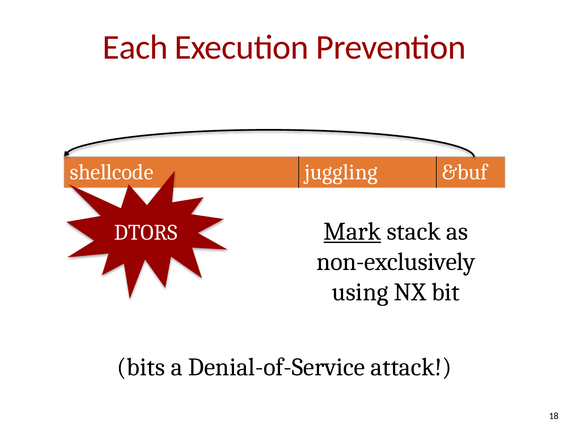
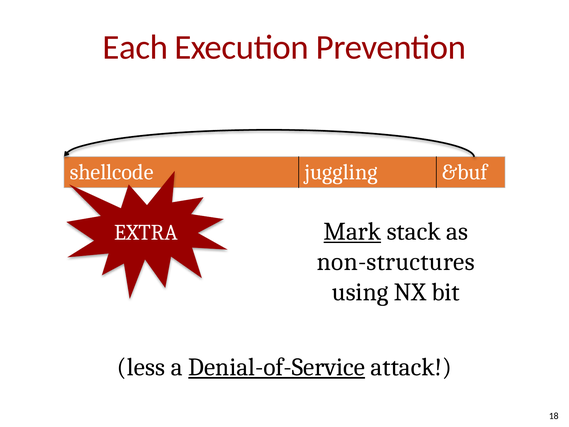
DTORS: DTORS -> EXTRA (146, 232)
non-exclusively: non-exclusively -> non-structures (396, 262)
bits: bits -> less (141, 367)
Denial-of-Service underline: none -> present (277, 367)
